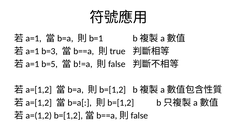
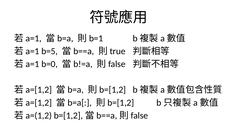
b=3: b=3 -> b=5 (50, 51)
b=5: b=5 -> b=0 (50, 64)
